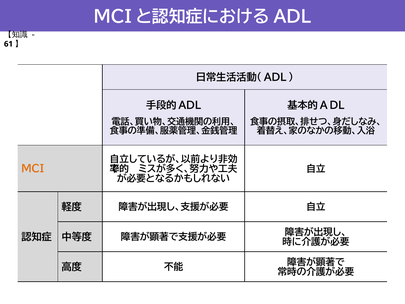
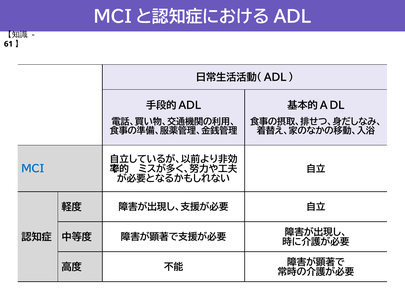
MCI colour: orange -> blue (33, 169)
